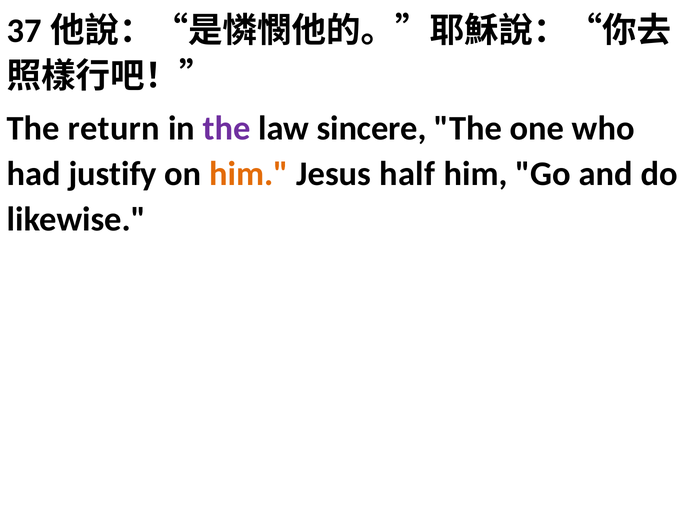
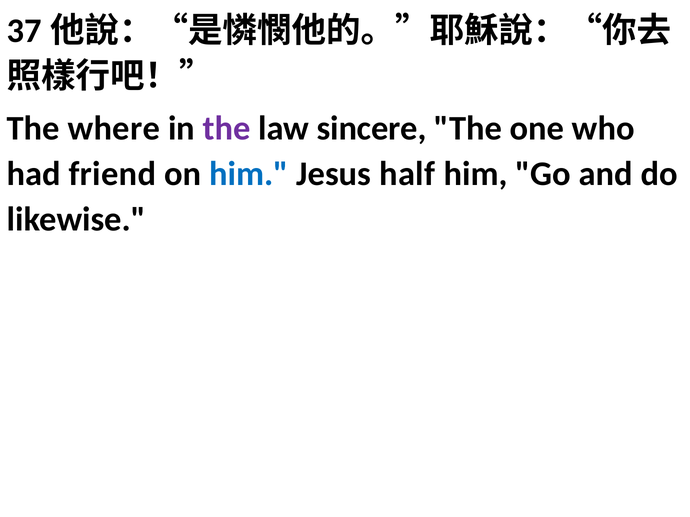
return: return -> where (114, 129)
justify: justify -> friend (112, 174)
him colour: orange -> blue (249, 174)
